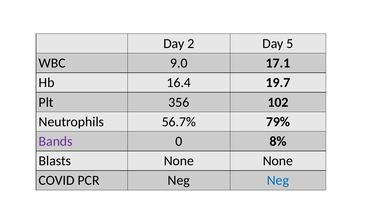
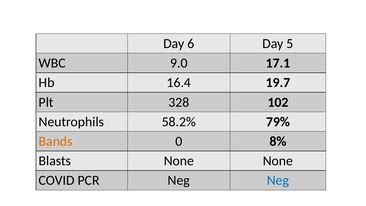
2: 2 -> 6 (191, 44)
356: 356 -> 328 (179, 102)
56.7%: 56.7% -> 58.2% (179, 122)
Bands colour: purple -> orange (56, 141)
